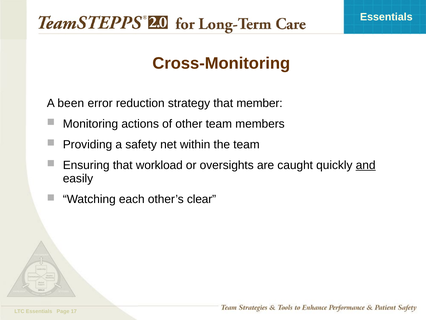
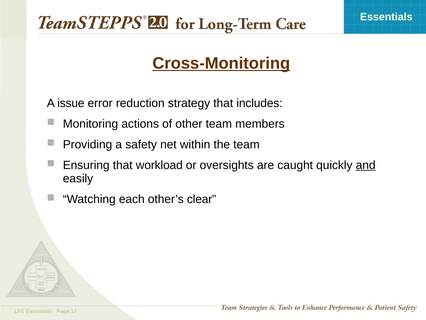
Cross-Monitoring underline: none -> present (221, 63)
been: been -> issue (71, 103)
member: member -> includes (259, 103)
